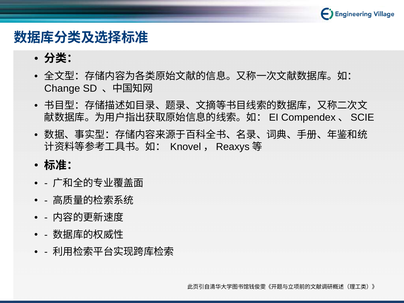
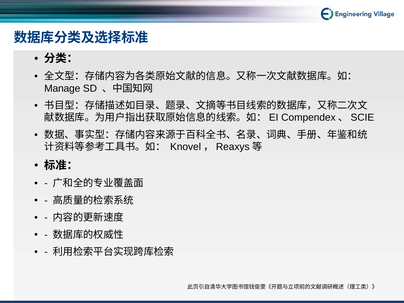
Change: Change -> Manage (62, 88)
